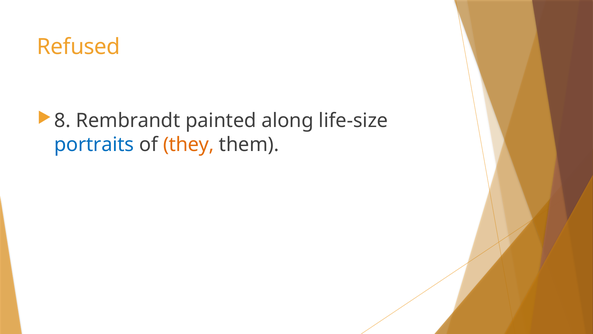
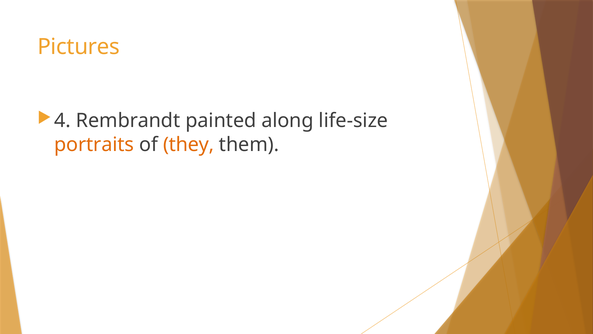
Refused: Refused -> Pictures (79, 47)
8: 8 -> 4 (62, 121)
portraits colour: blue -> orange (94, 144)
